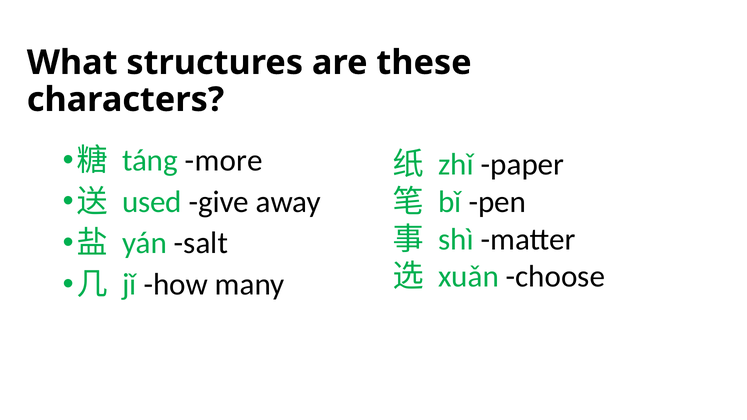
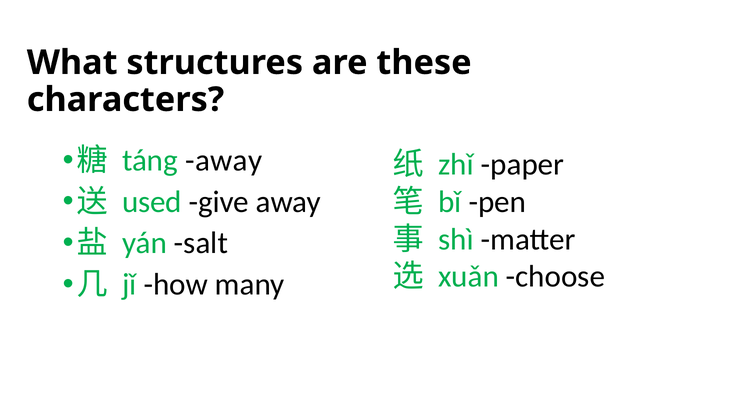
táng more: more -> away (224, 160)
